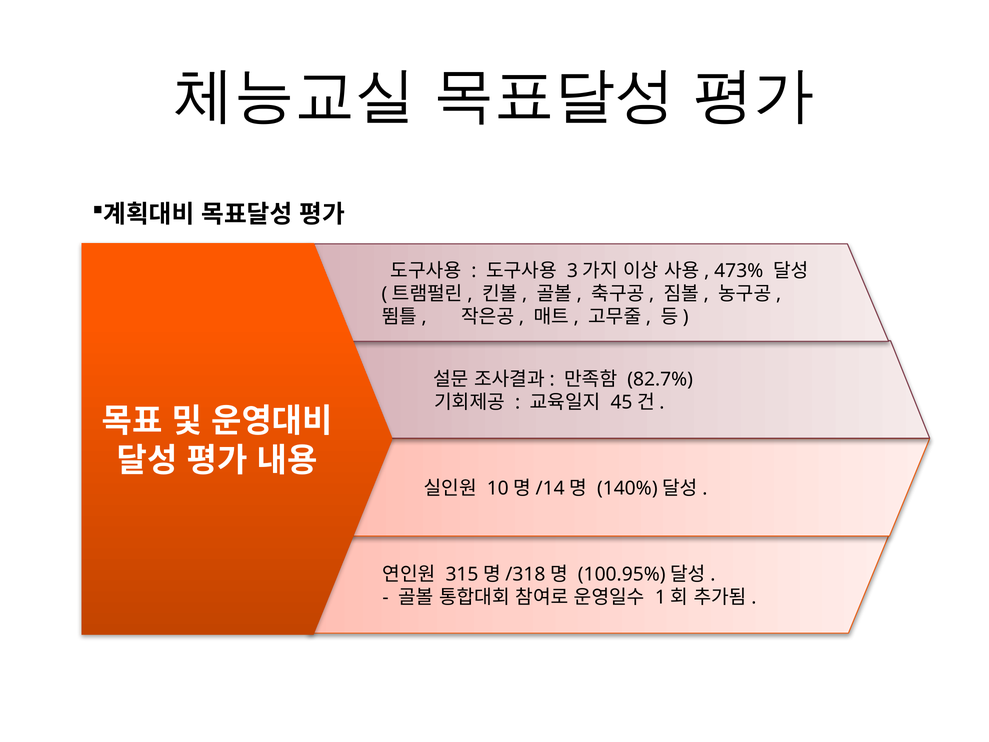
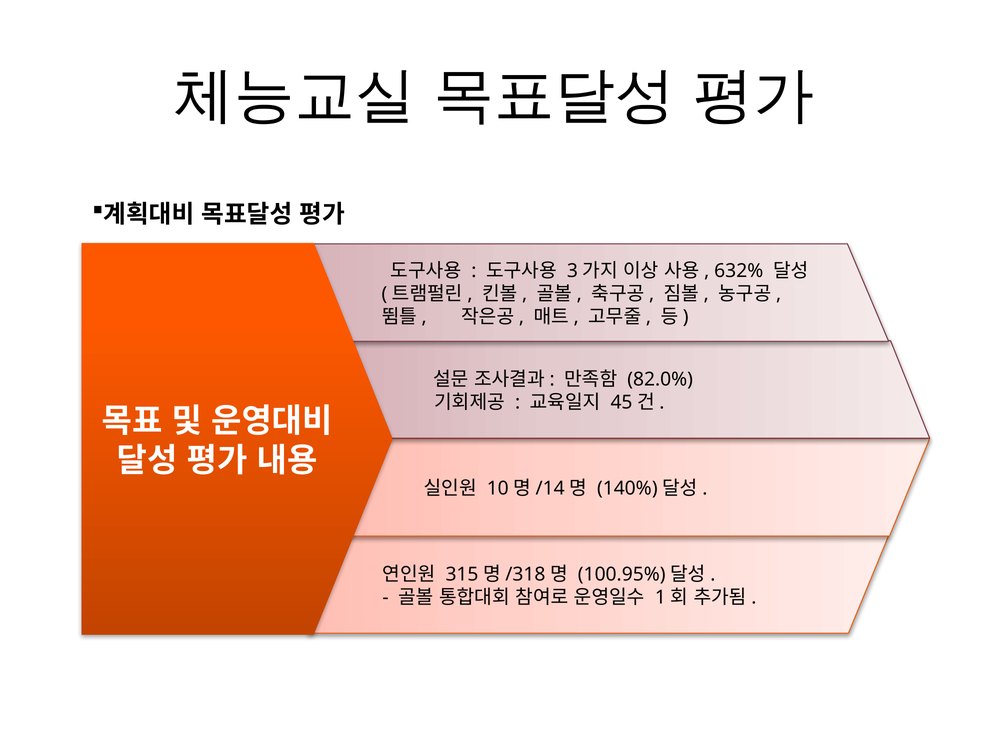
473%: 473% -> 632% (739, 271)
82.7%: 82.7% -> 82.0% (660, 379)
